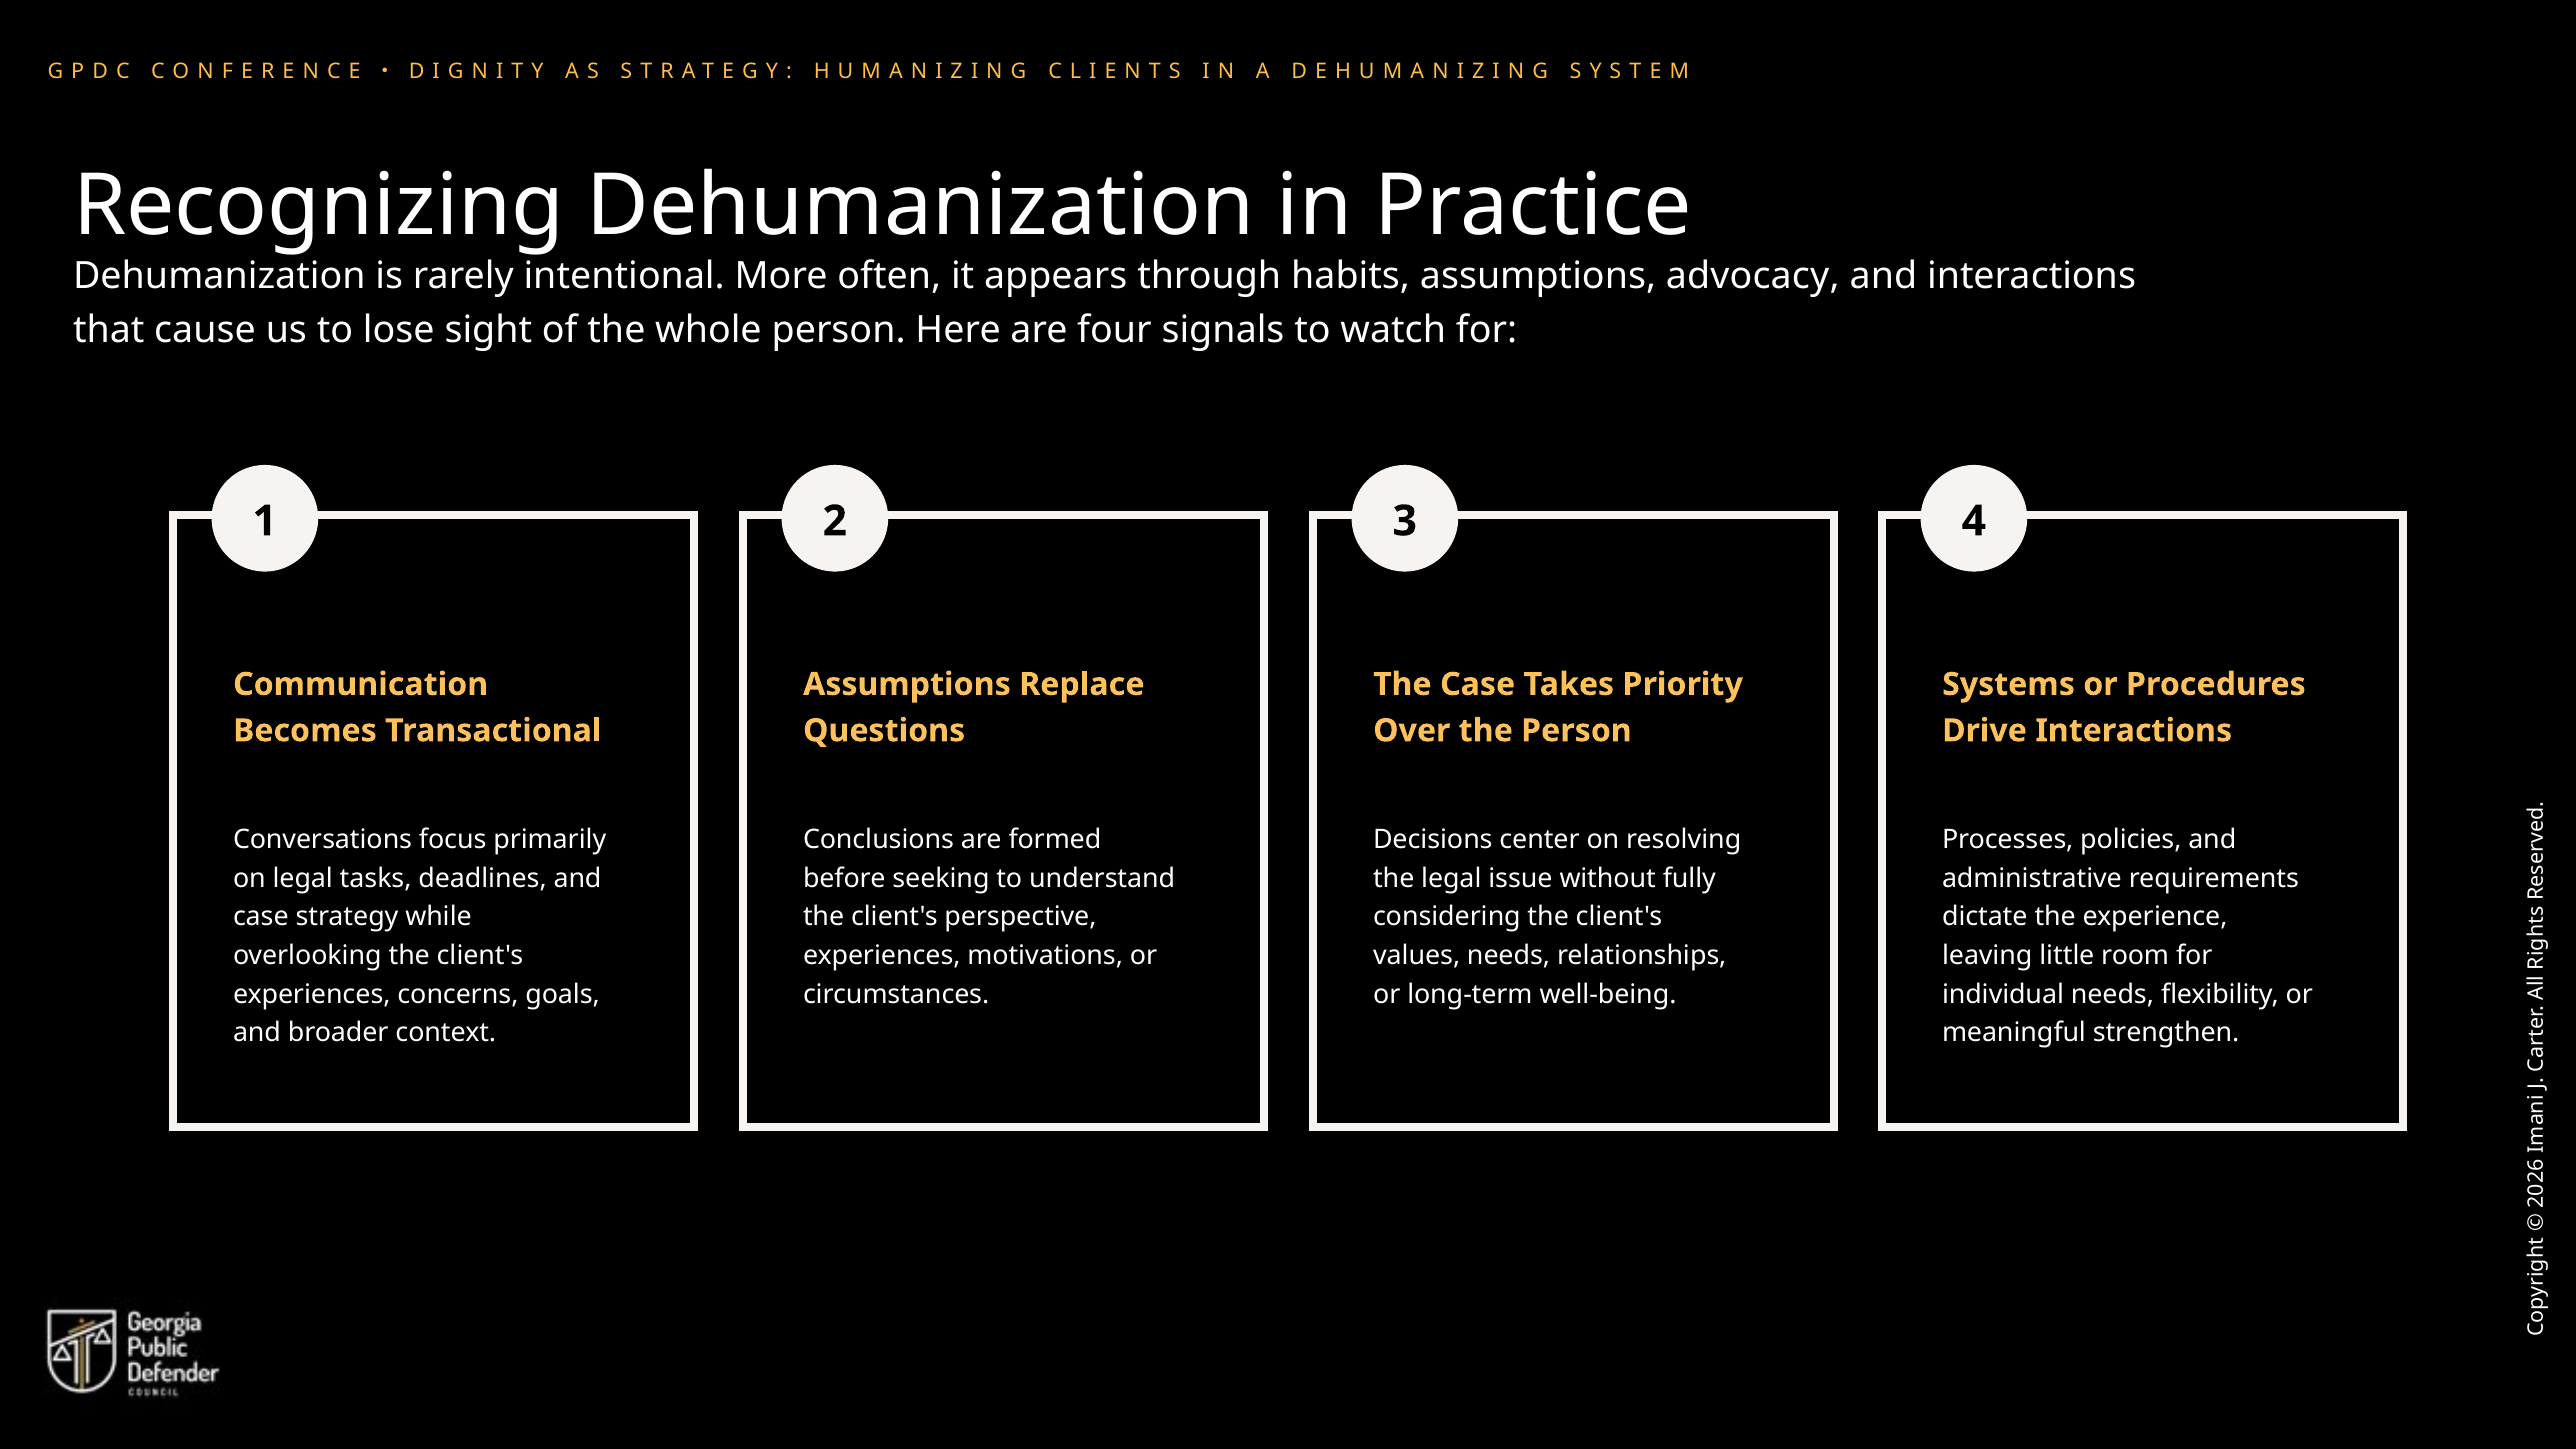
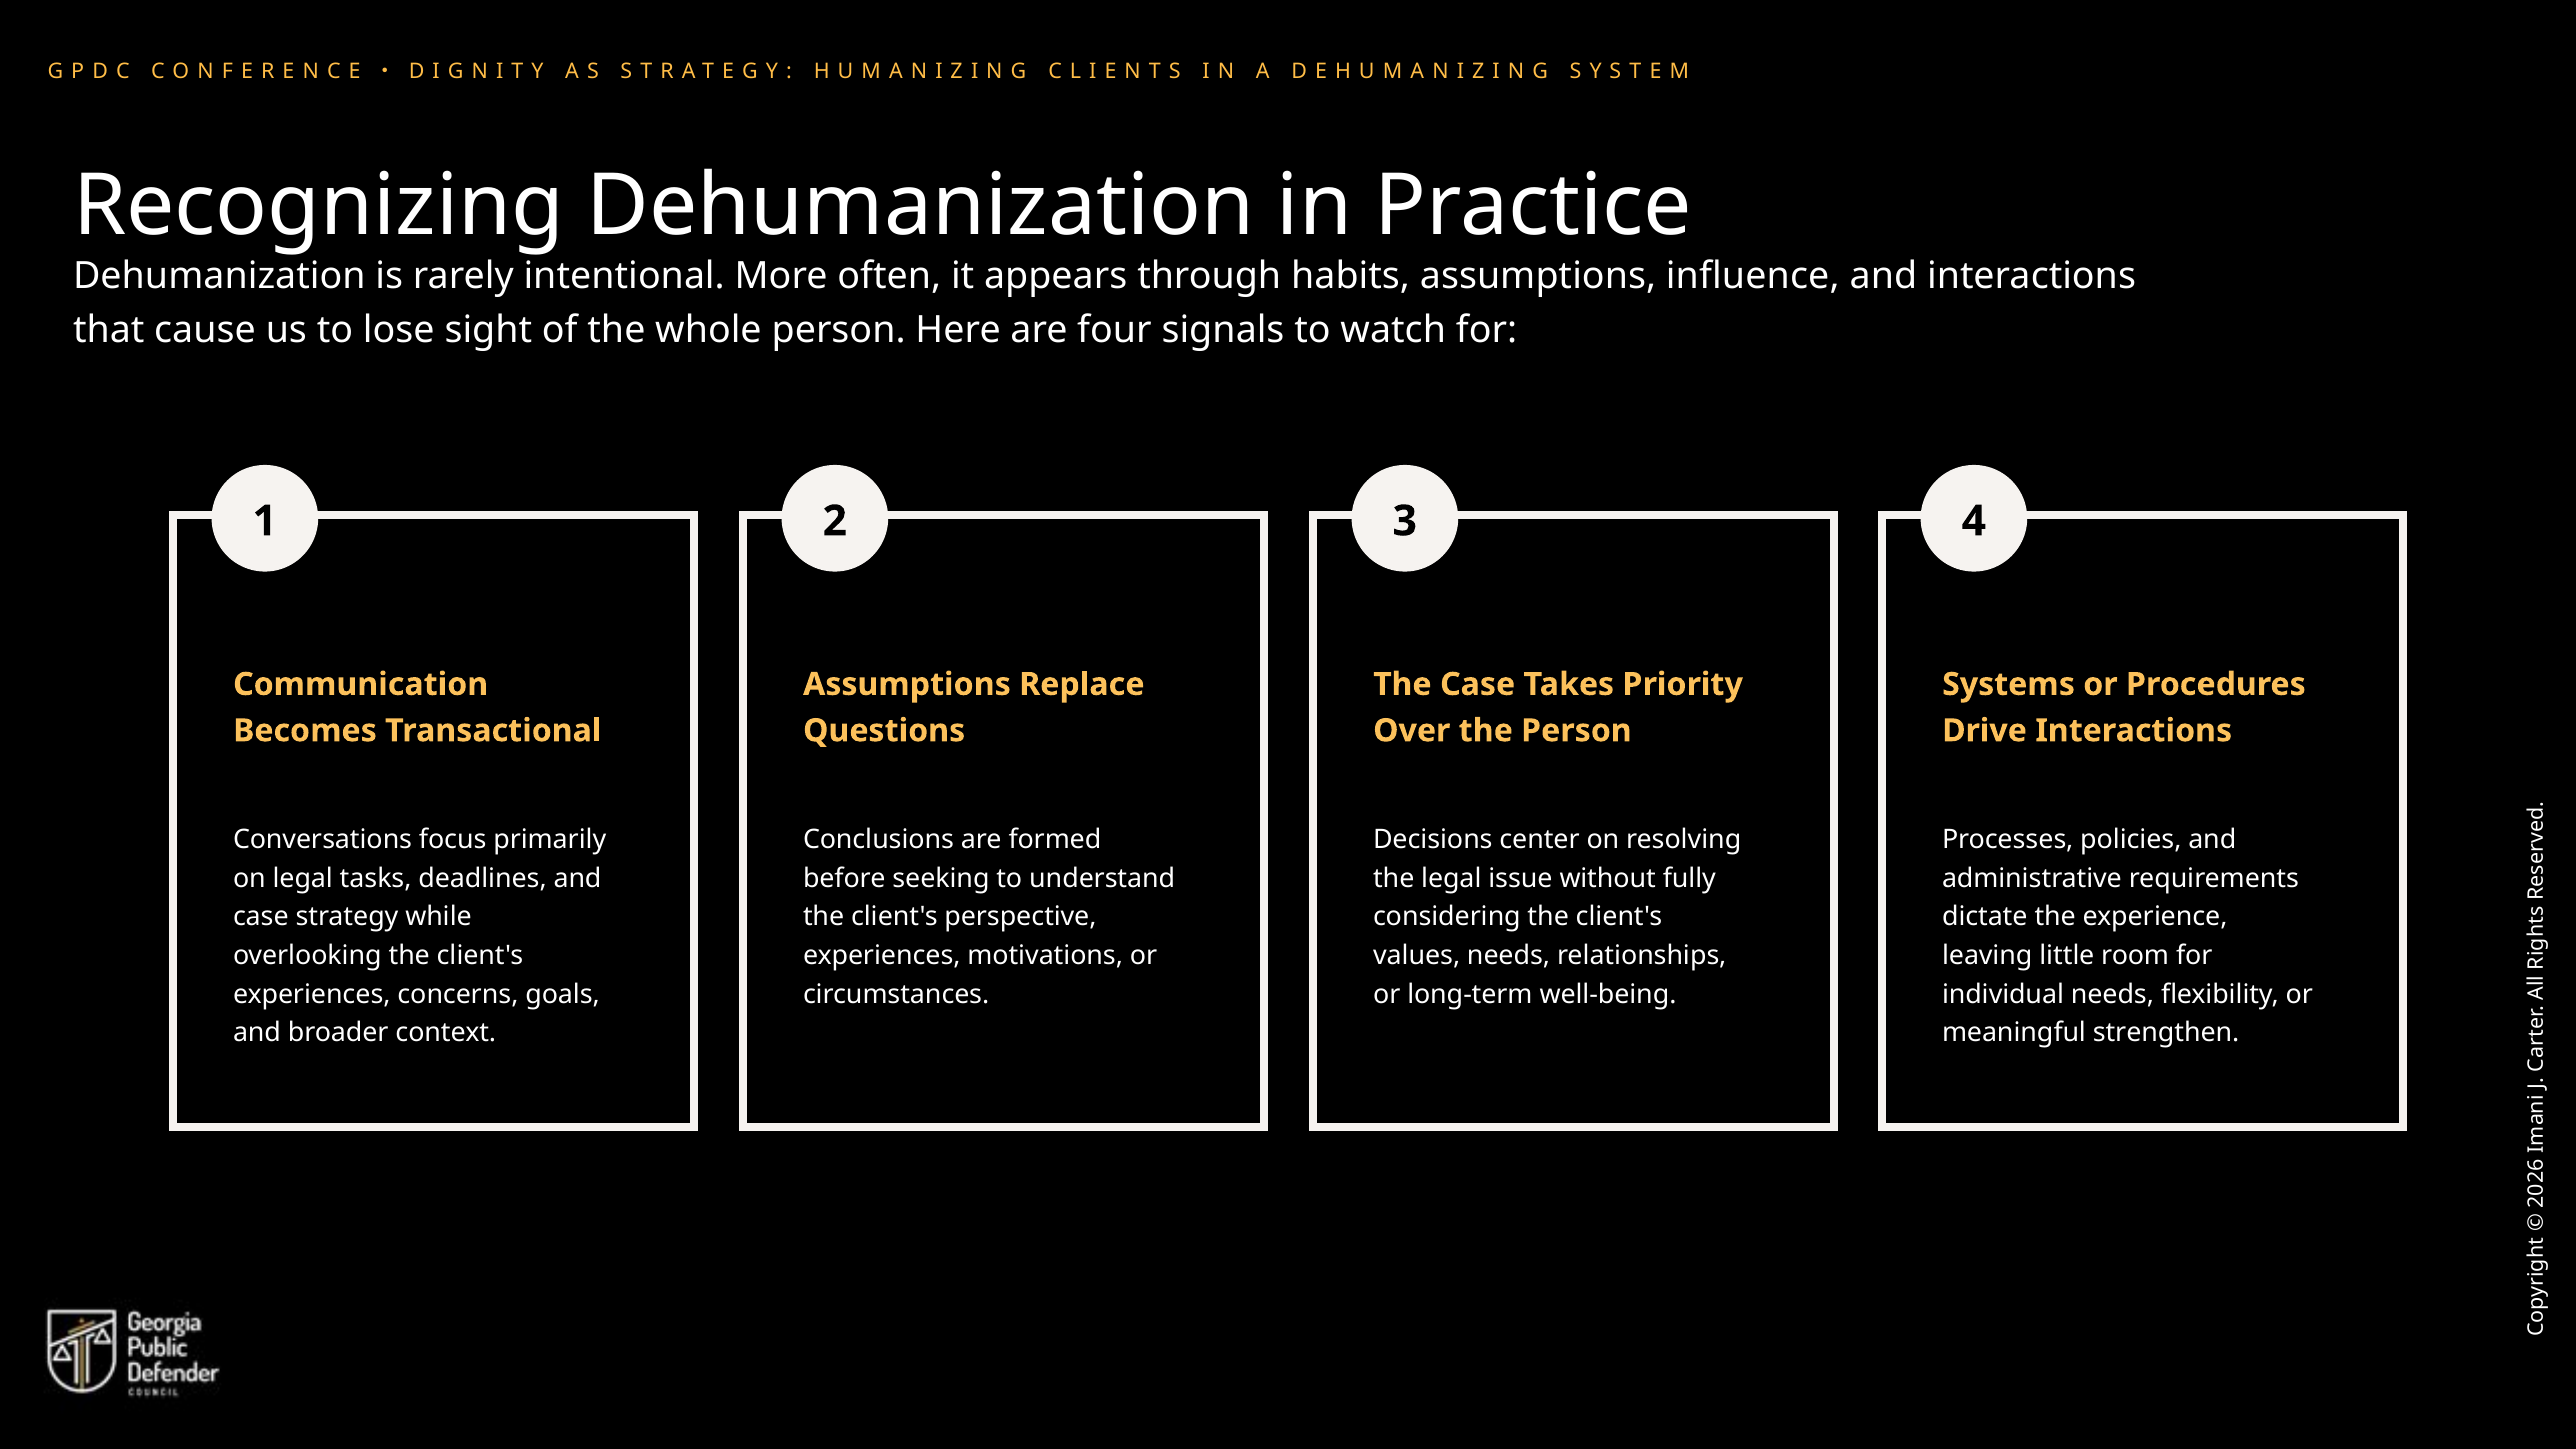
advocacy: advocacy -> influence (1753, 276)
